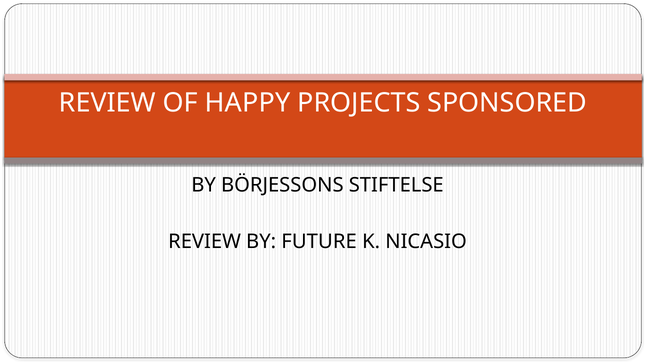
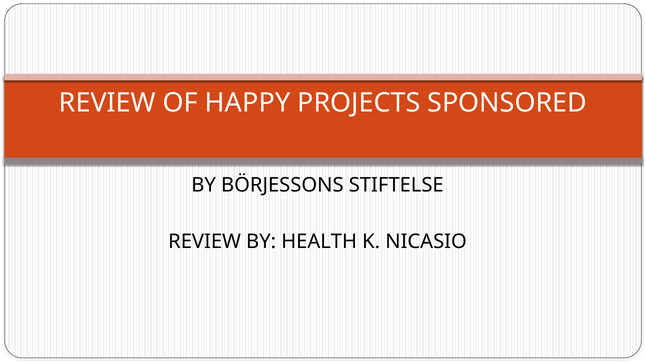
FUTURE: FUTURE -> HEALTH (319, 242)
